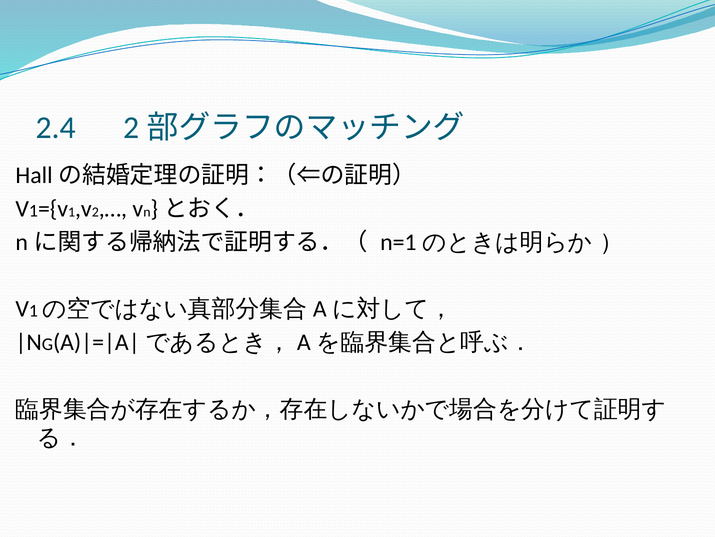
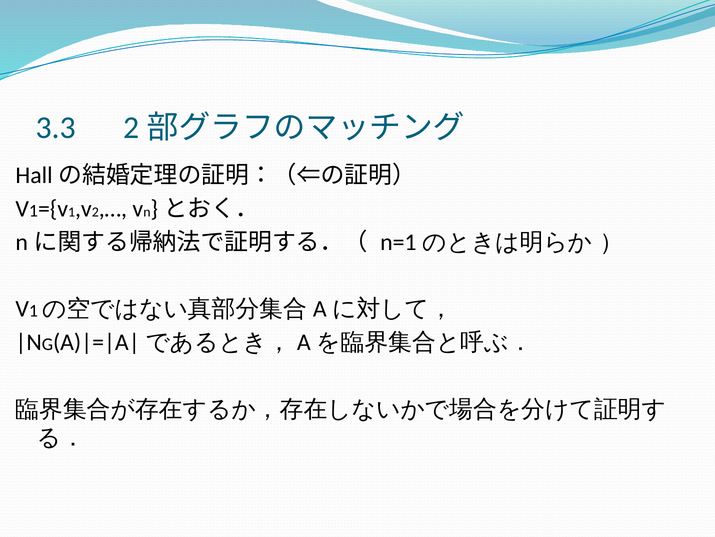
2.4: 2.4 -> 3.3 (56, 128)
